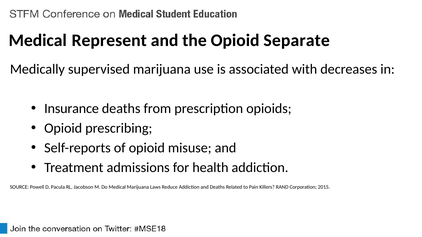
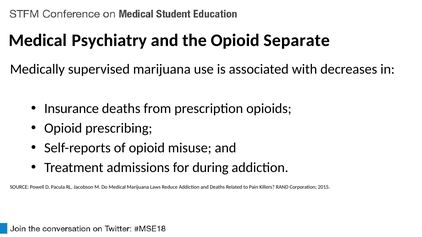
Represent: Represent -> Psychiatry (109, 40)
health: health -> during (210, 168)
